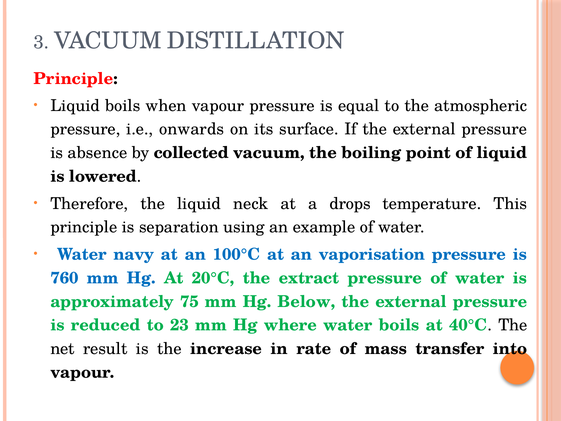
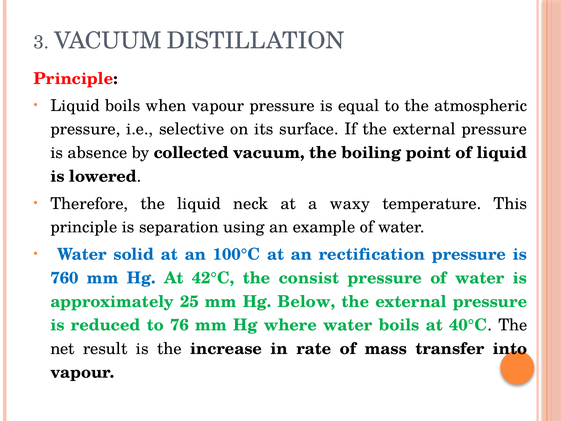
onwards: onwards -> selective (192, 129)
drops: drops -> waxy (350, 204)
navy: navy -> solid (134, 254)
vaporisation: vaporisation -> rectification (372, 254)
20°C: 20°C -> 42°C (213, 278)
extract: extract -> consist (309, 278)
75: 75 -> 25 (189, 301)
23: 23 -> 76 (180, 325)
